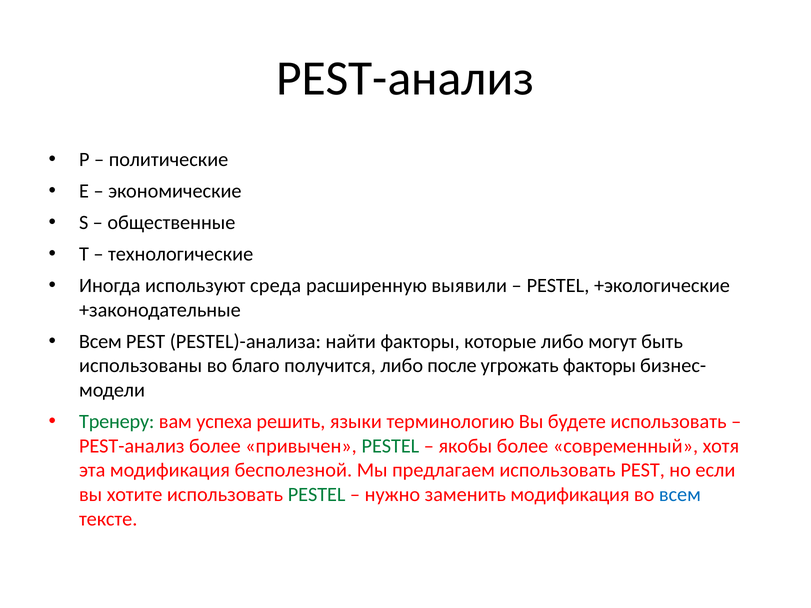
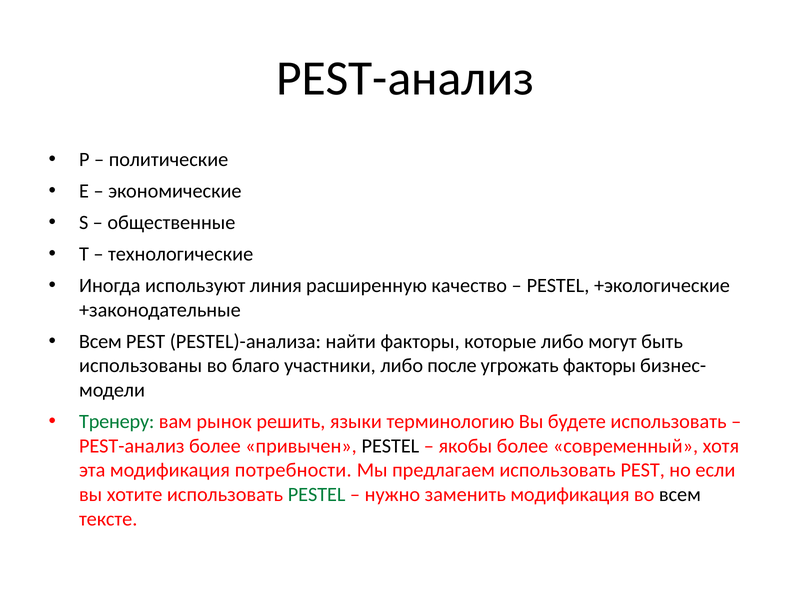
среда: среда -> линия (276, 286)
выявили: выявили -> качество (469, 286)
получится: получится -> участники (330, 366)
успеха: успеха -> рынок (224, 422)
PESTEL colour: green -> black (390, 446)
бесполезной: бесполезной -> потребности (293, 470)
всем colour: blue -> black (680, 495)
